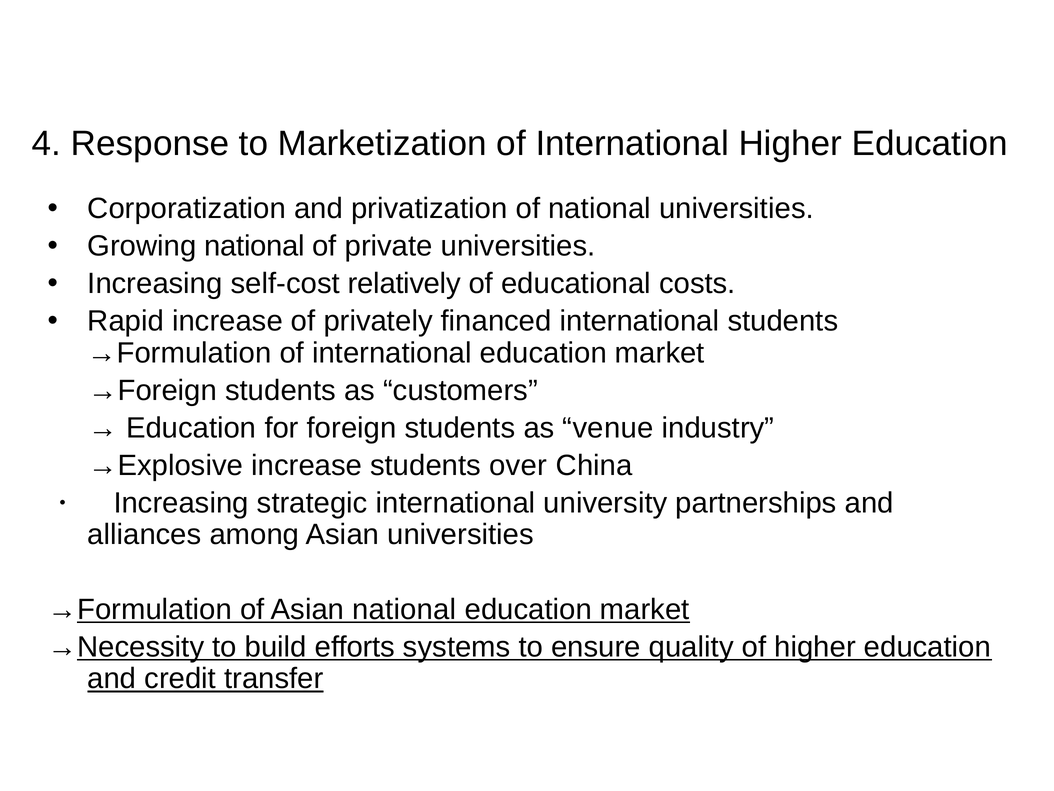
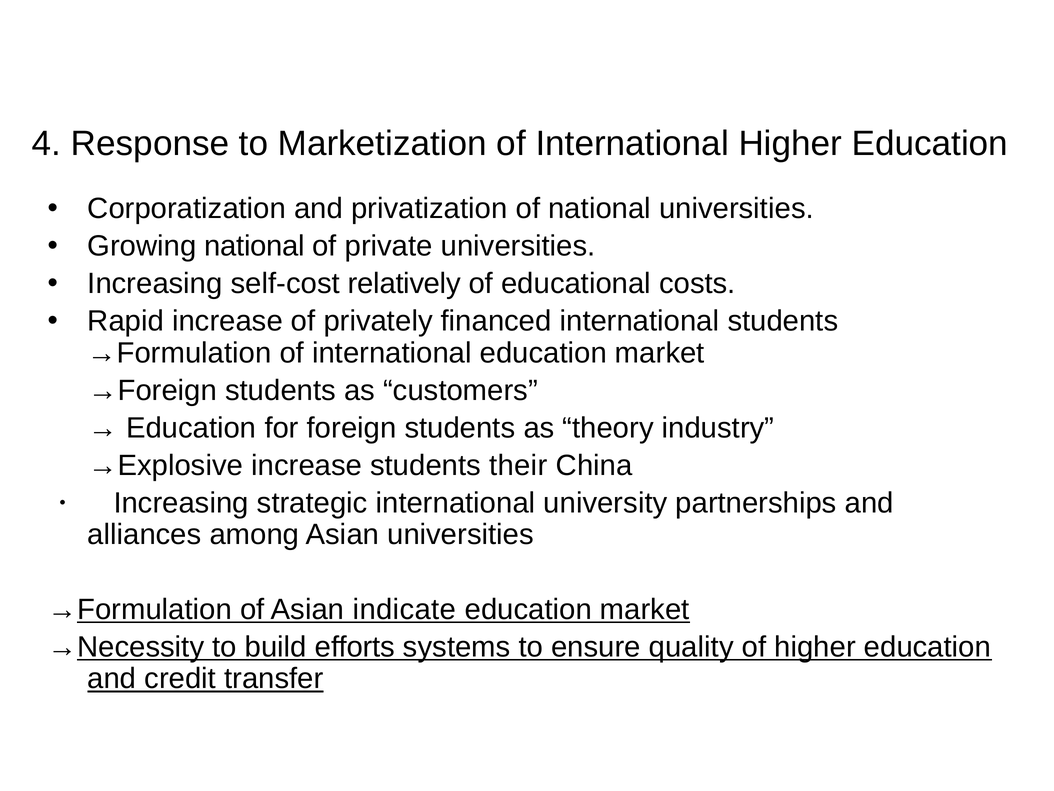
venue: venue -> theory (608, 428)
over: over -> their (518, 465)
Asian national: national -> indicate (404, 609)
